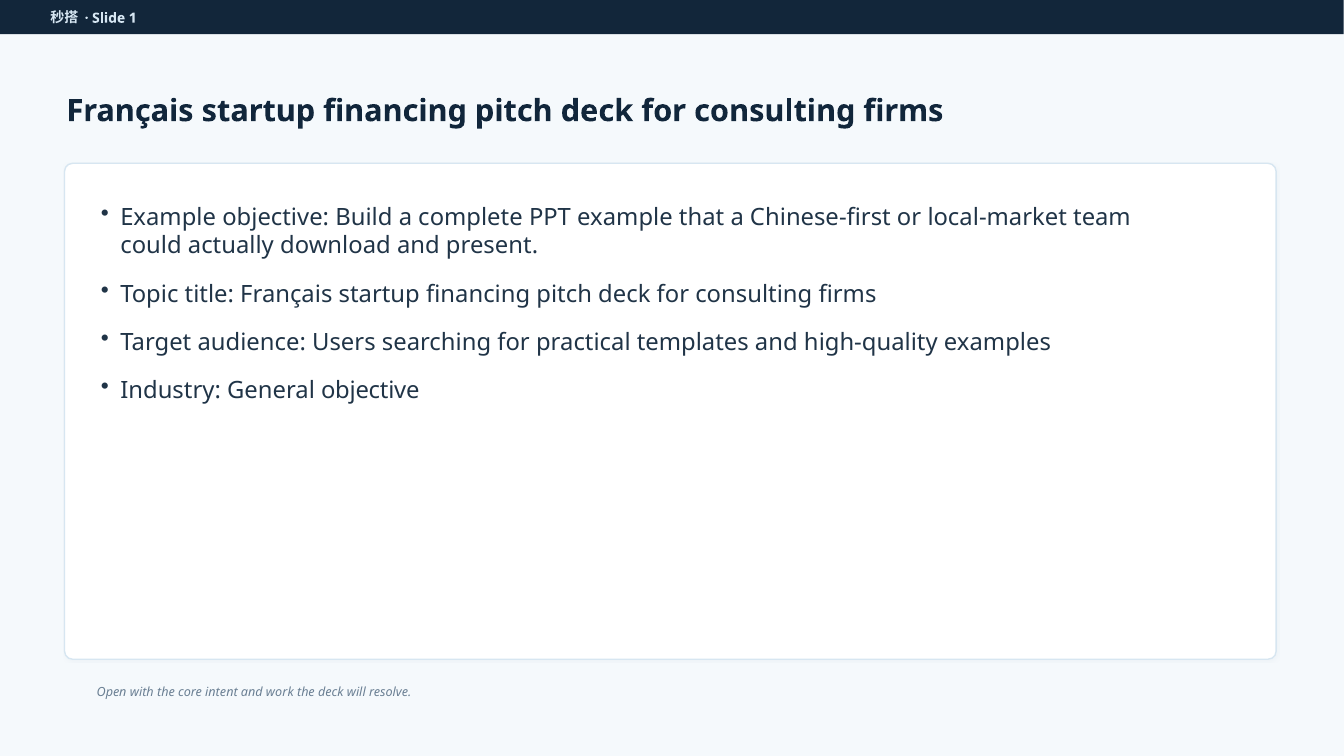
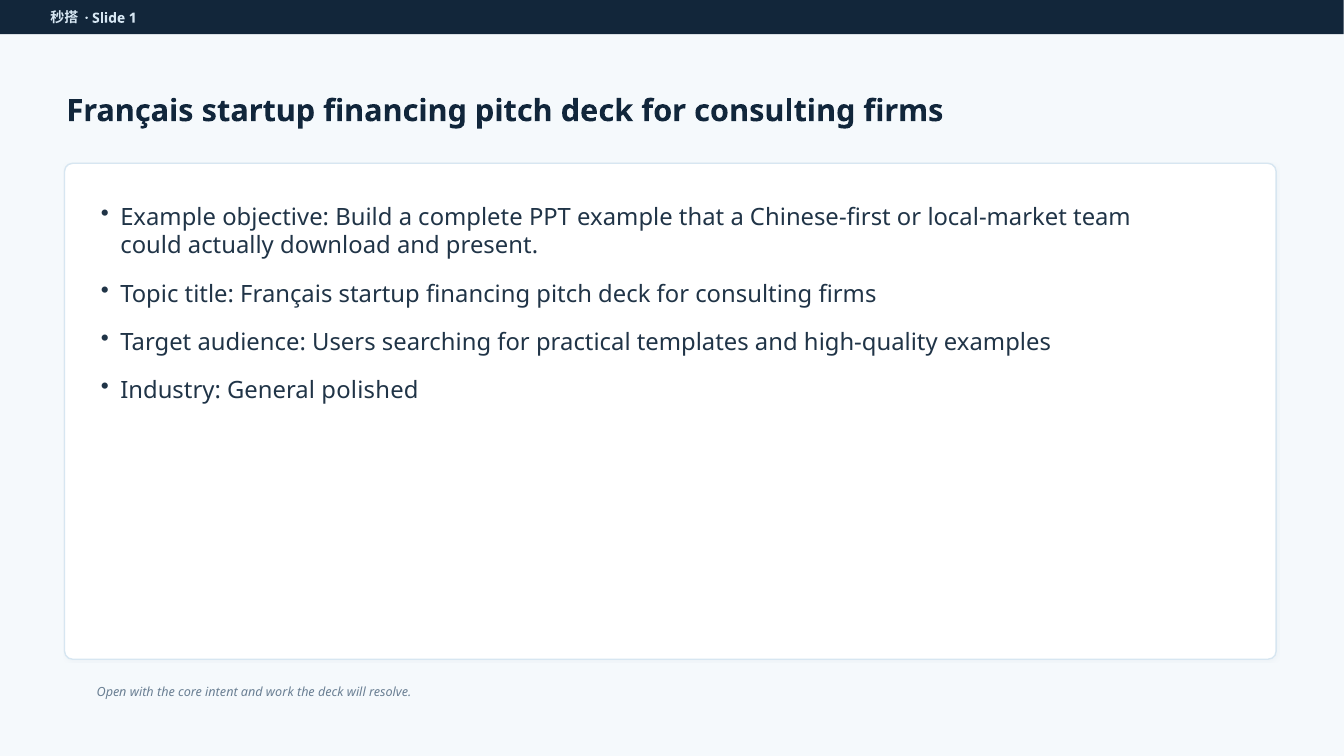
General objective: objective -> polished (370, 391)
